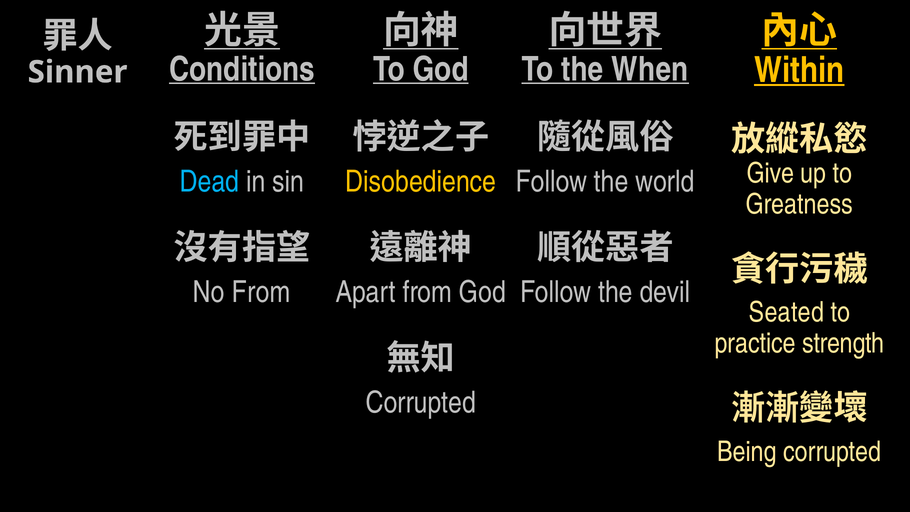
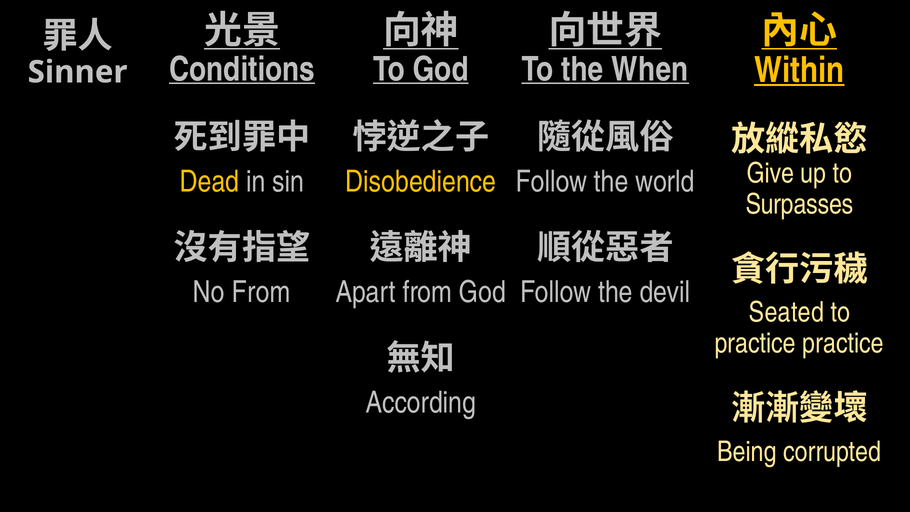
Dead colour: light blue -> yellow (210, 182)
Greatness: Greatness -> Surpasses (799, 204)
practice strength: strength -> practice (843, 343)
Corrupted: Corrupted -> According (421, 403)
